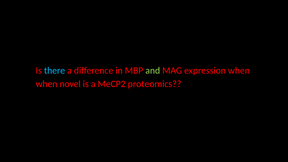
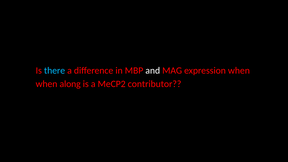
and colour: light green -> white (153, 71)
novel: novel -> along (70, 84)
proteomics: proteomics -> contributor (155, 84)
